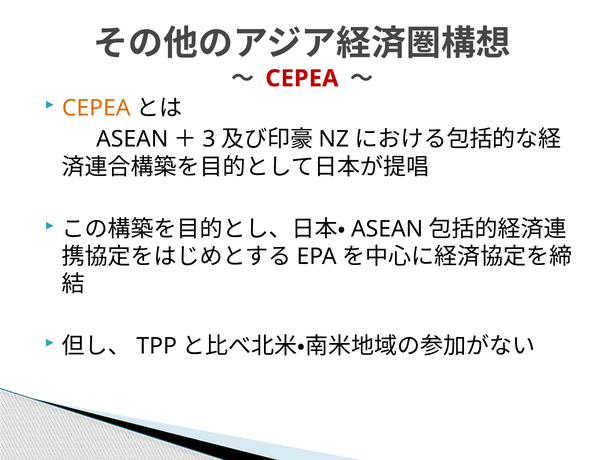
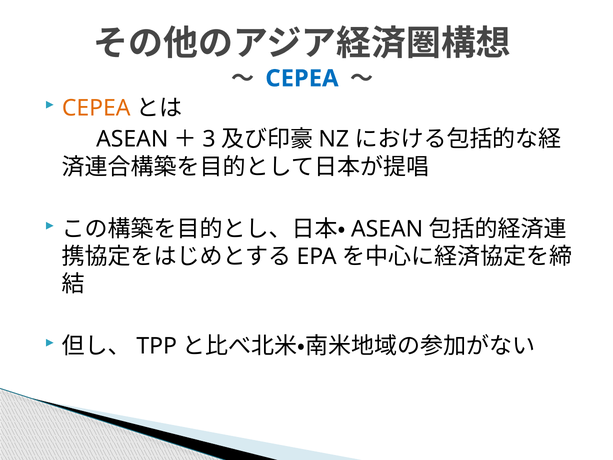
CEPEA colour: red -> blue (302, 78)
